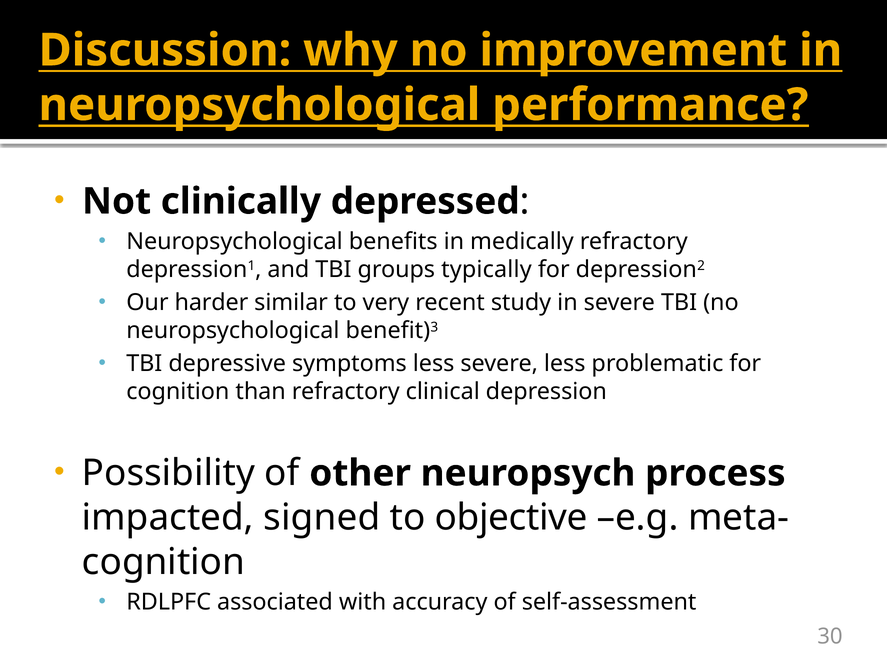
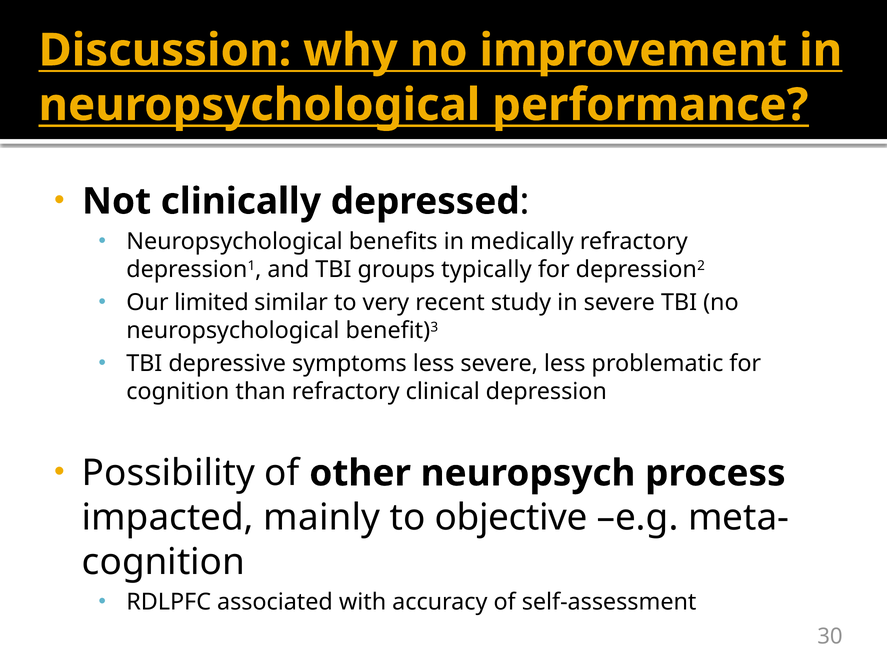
harder: harder -> limited (211, 303)
signed: signed -> mainly (322, 518)
